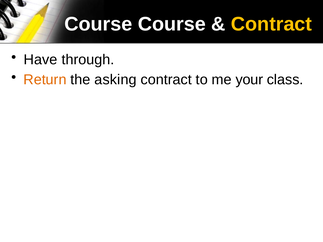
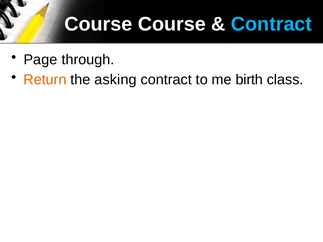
Contract colour: yellow -> light blue (271, 24)
Have: Have -> Page (41, 60)
your: your -> birth (249, 80)
